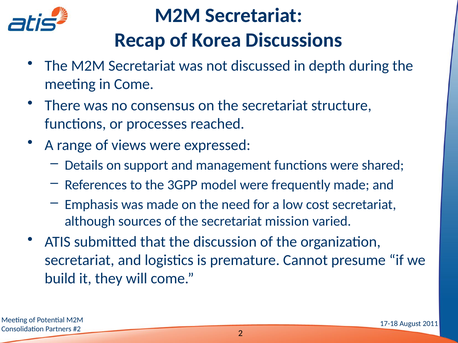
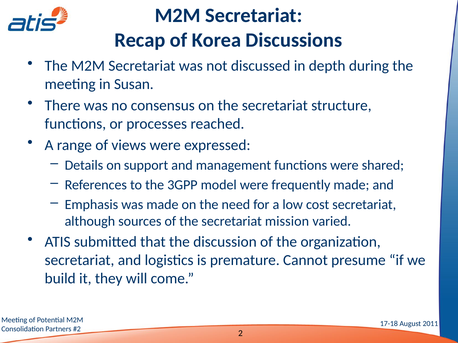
in Come: Come -> Susan (134, 84)
